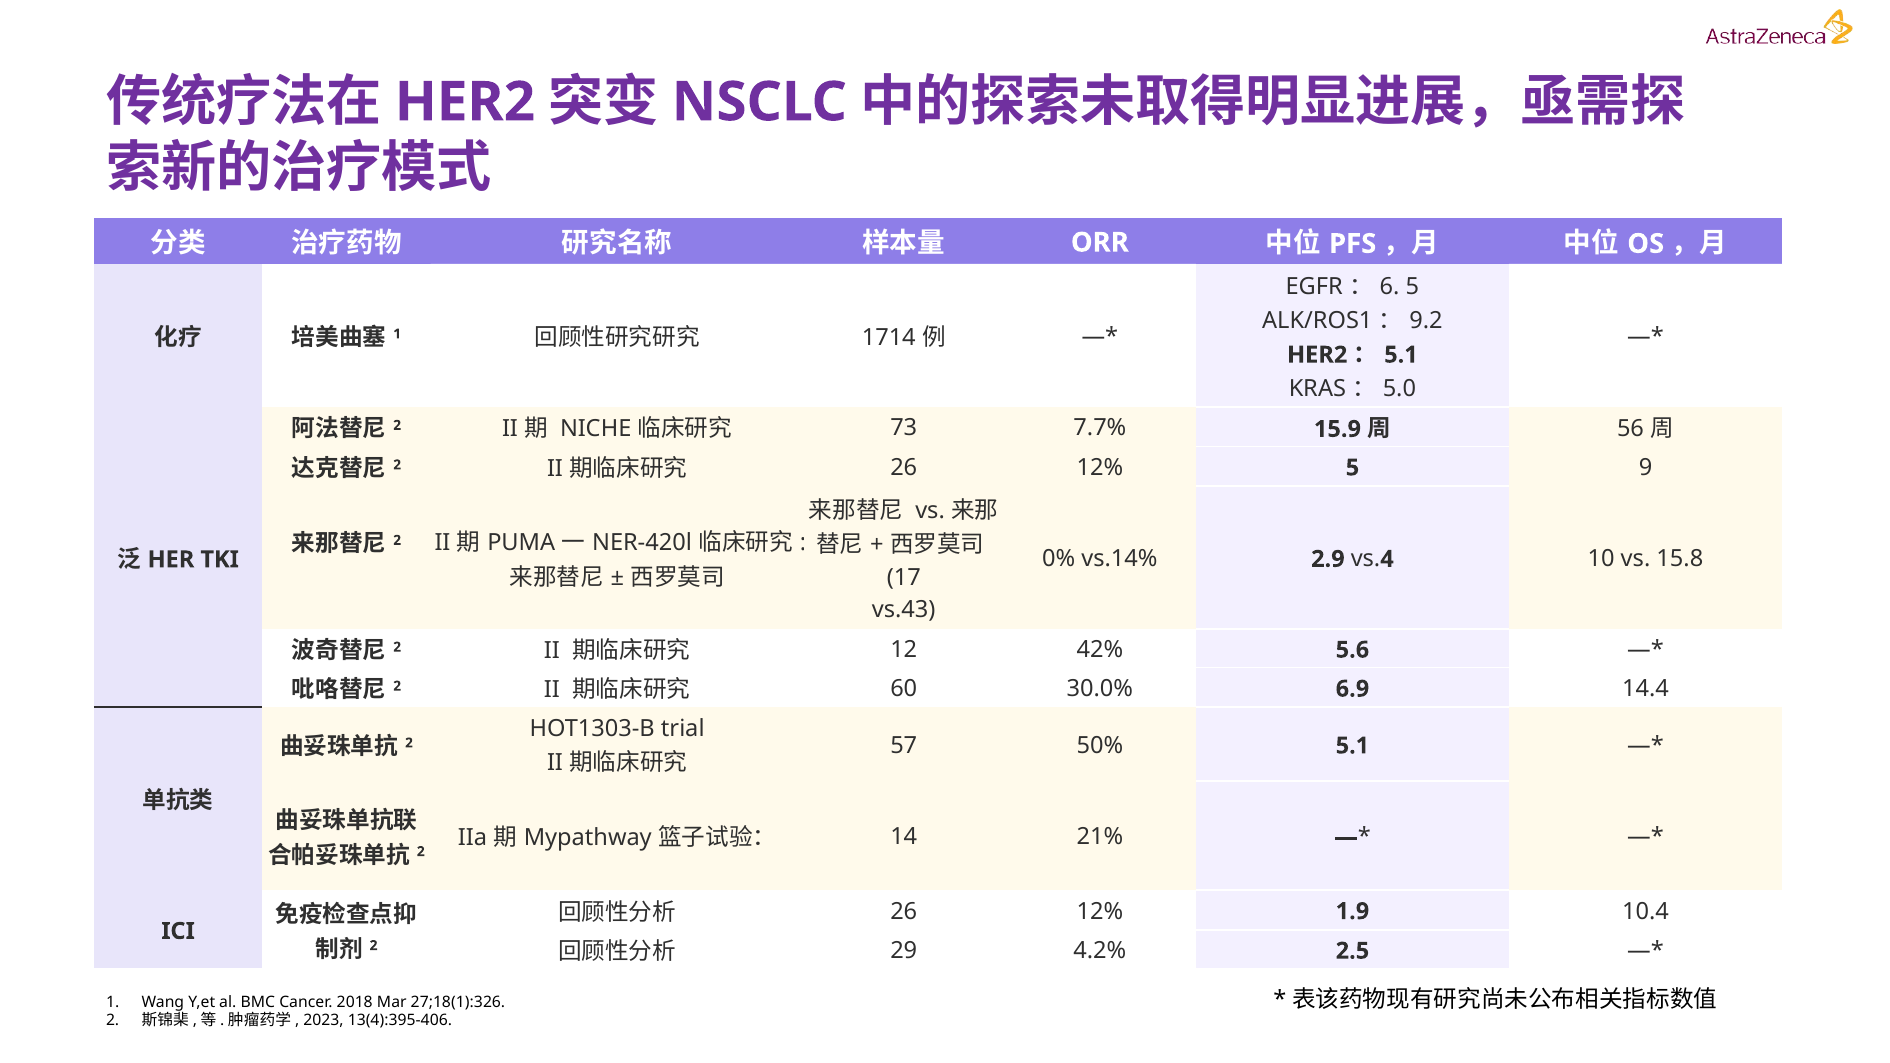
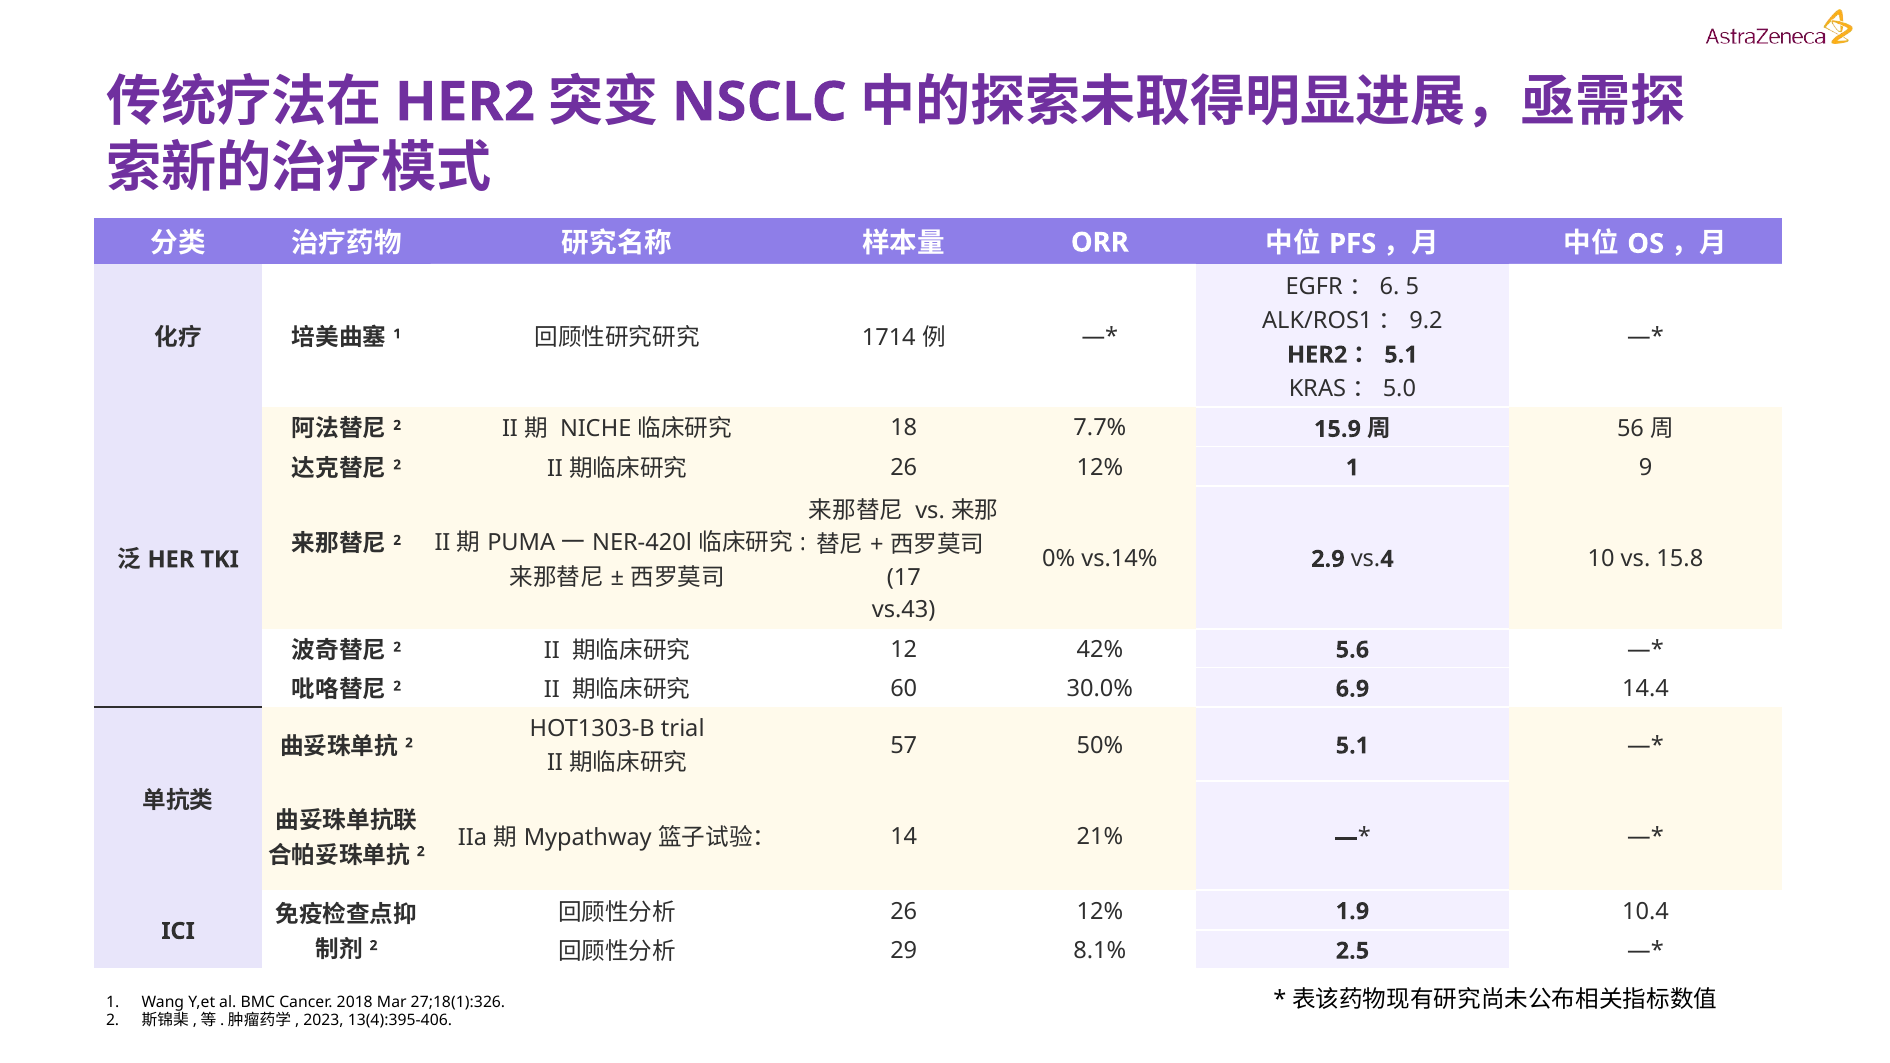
73: 73 -> 18 (904, 428)
12% 5: 5 -> 1 (1352, 468)
4.2%: 4.2% -> 8.1% (1100, 951)
